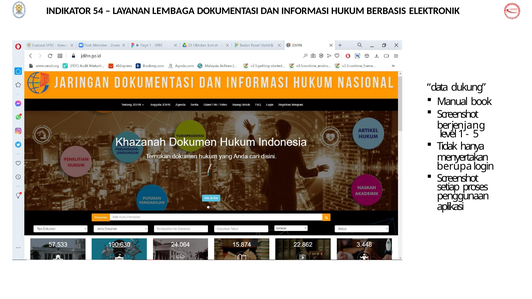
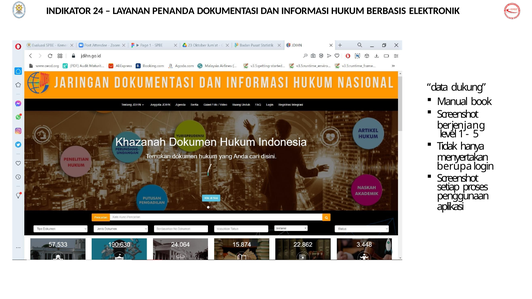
54: 54 -> 24 (98, 11)
LEMBAGA: LEMBAGA -> PENANDA (173, 11)
